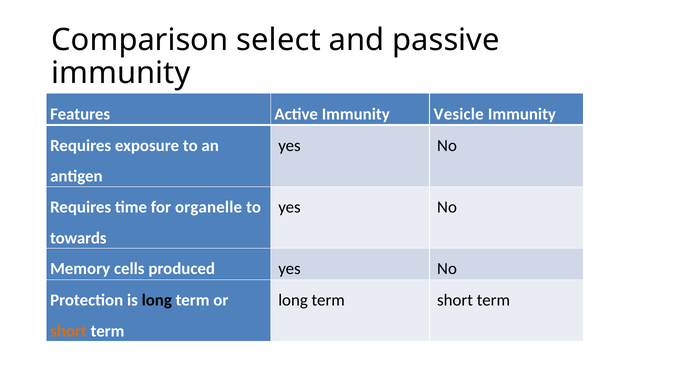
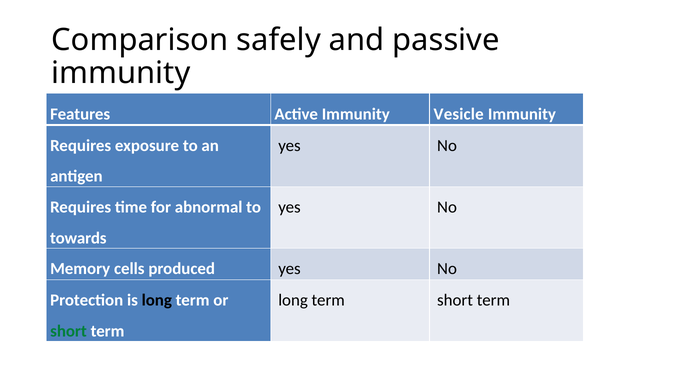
select: select -> safely (279, 40)
organelle: organelle -> abnormal (209, 208)
short colour: orange -> green (68, 332)
